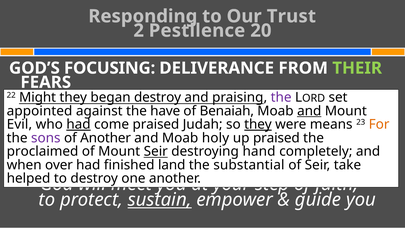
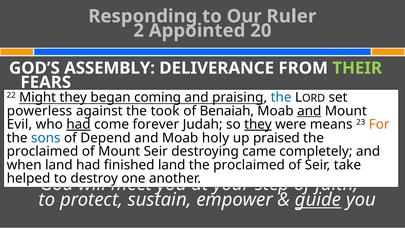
Trust: Trust -> Ruler (291, 16)
Pestilence: Pestilence -> Appointed (197, 31)
FOCUSING: FOCUSING -> ASSEMBLY (110, 68)
began destroy: destroy -> coming (158, 97)
the colour: purple -> blue (281, 97)
appointed: appointed -> powerless (40, 111)
have: have -> took (165, 111)
come praised: praised -> forever (156, 124)
sons colour: purple -> blue (46, 138)
of Another: Another -> Depend (105, 138)
Seir underline: present -> none (156, 151)
hand: hand -> came (259, 151)
when over: over -> land (59, 165)
substantial: substantial -> proclaimed (249, 165)
sustain underline: present -> none (160, 200)
guide underline: none -> present (318, 200)
